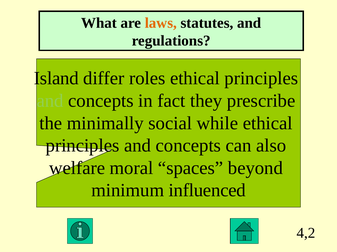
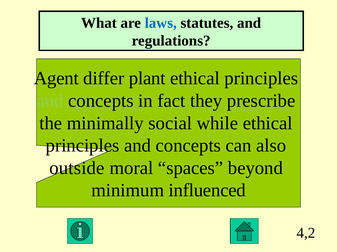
laws colour: orange -> blue (161, 23)
Island: Island -> Agent (56, 79)
roles: roles -> plant (147, 79)
welfare: welfare -> outside (77, 168)
